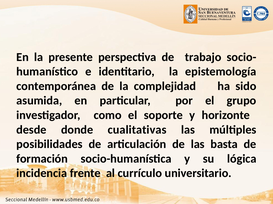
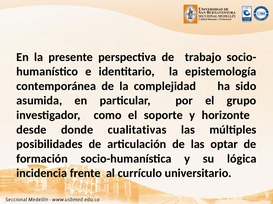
basta: basta -> optar (224, 145)
